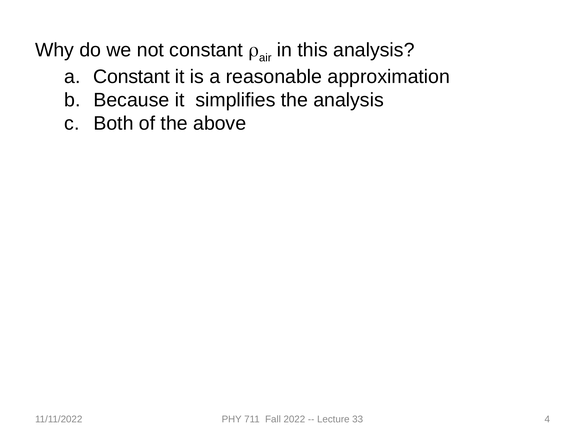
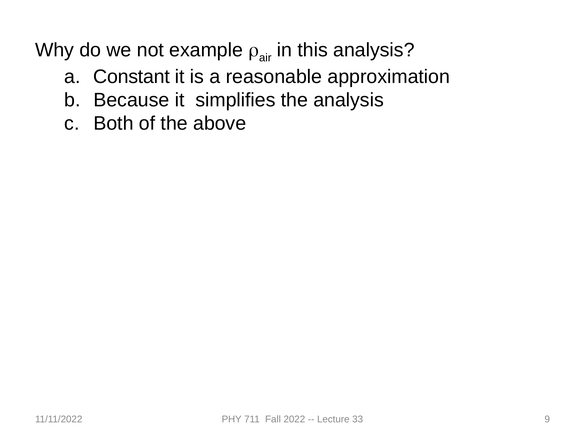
not constant: constant -> example (206, 50)
4: 4 -> 9 (547, 419)
